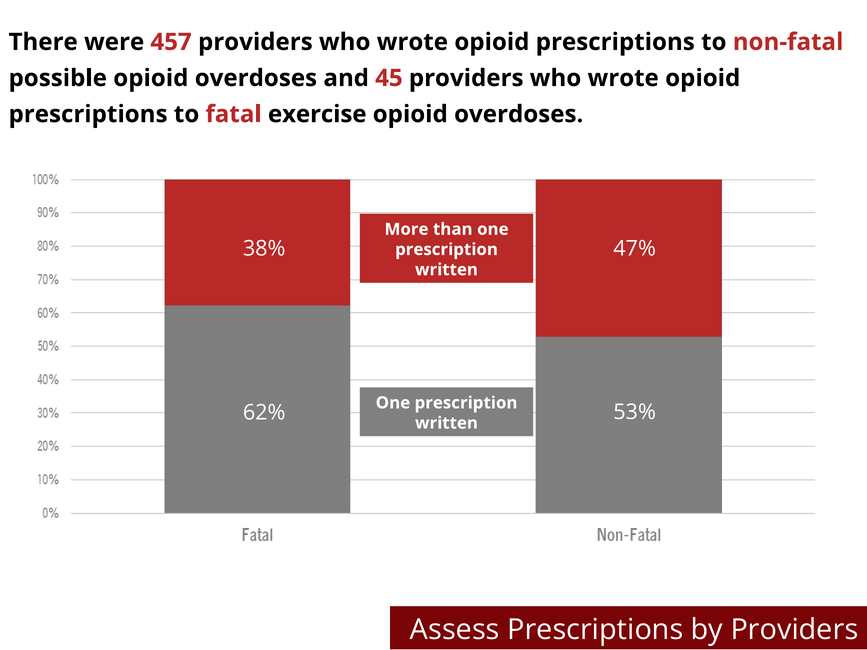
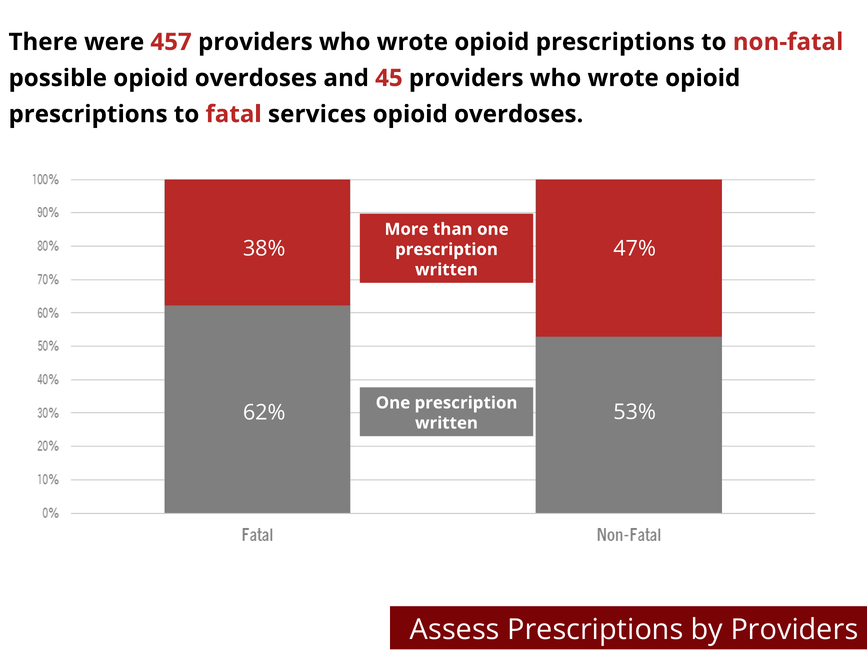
exercise: exercise -> services (317, 114)
